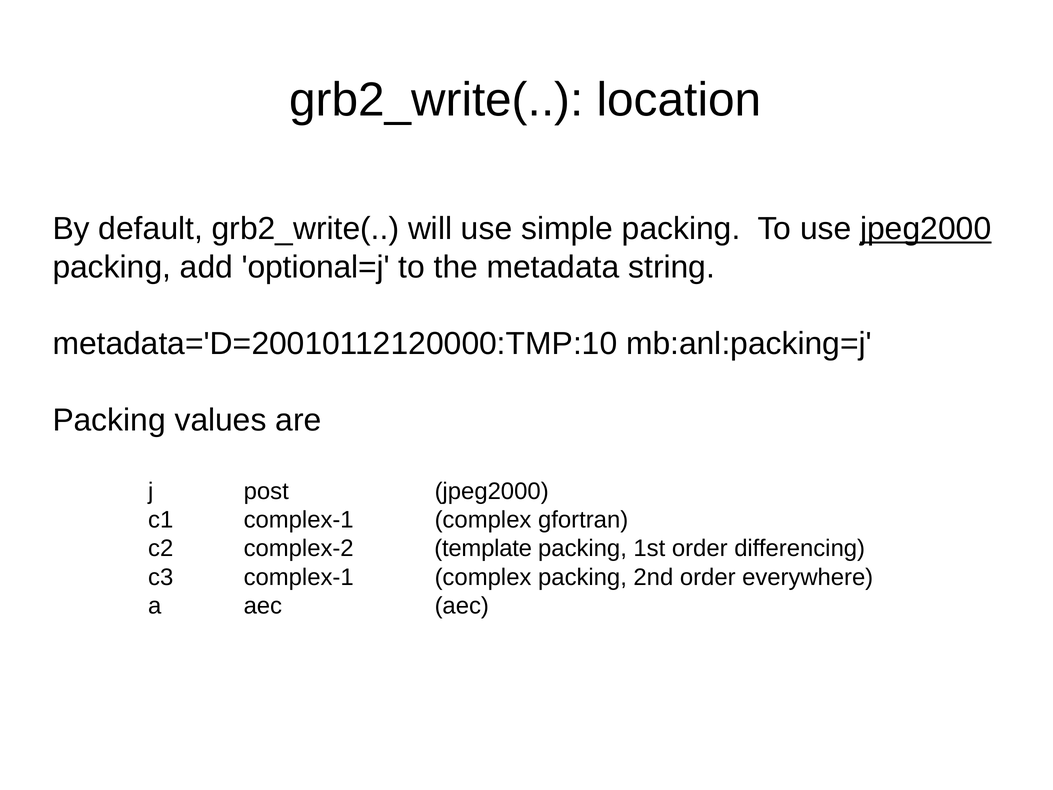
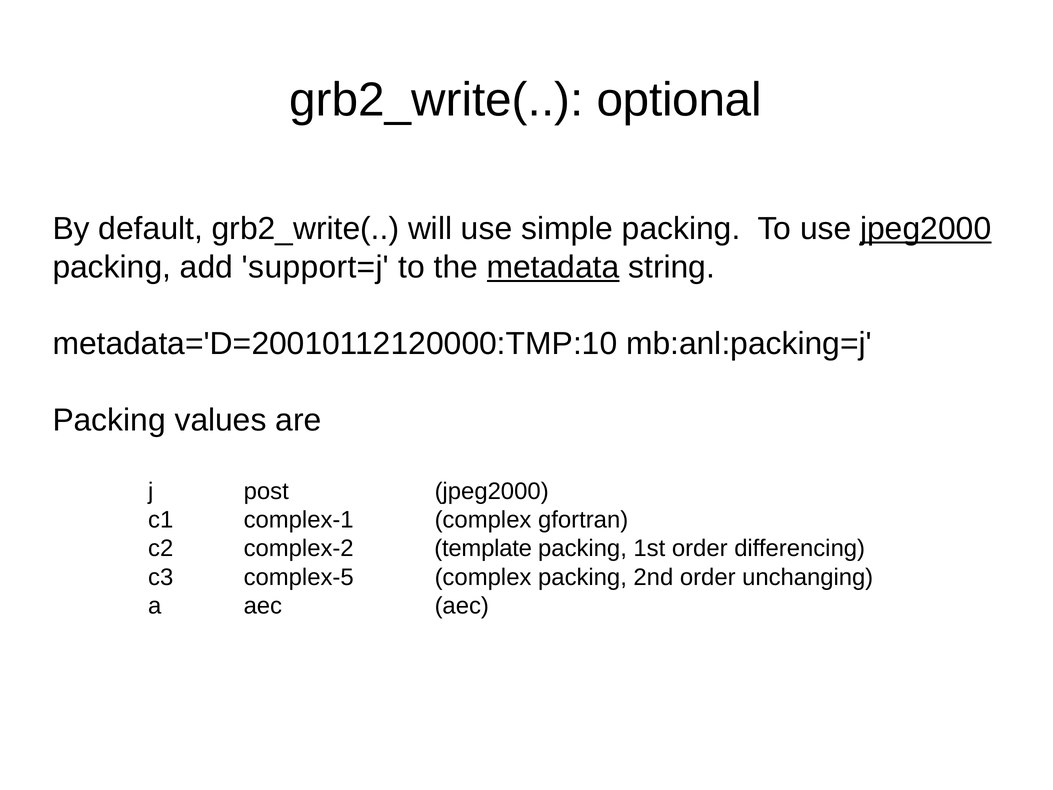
location: location -> optional (679, 100)
optional=j: optional=j -> support=j (315, 267)
metadata underline: none -> present (553, 267)
c3 complex-1: complex-1 -> complex-5 (299, 577)
everywhere: everywhere -> unchanging (808, 577)
